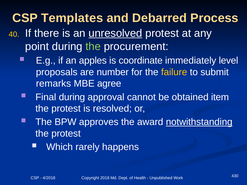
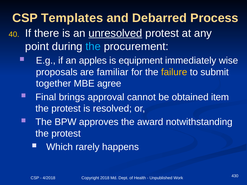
the colour: light green -> light blue (93, 46)
coordinate: coordinate -> equipment (141, 61)
level: level -> wise (228, 61)
number: number -> familiar (113, 72)
remarks: remarks -> together (54, 84)
Final during: during -> brings (72, 97)
notwithstanding underline: present -> none (199, 122)
